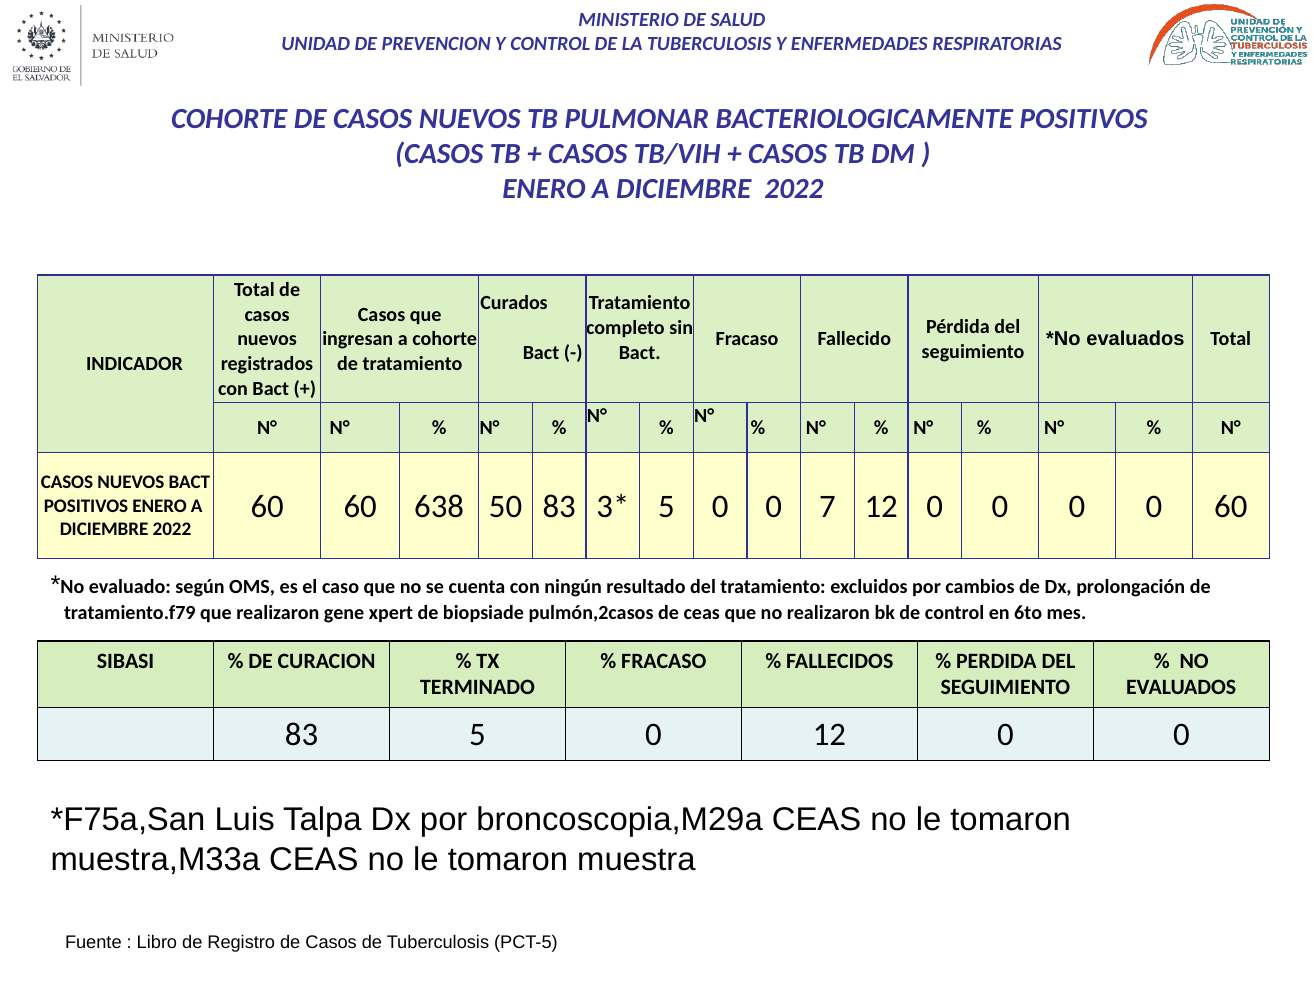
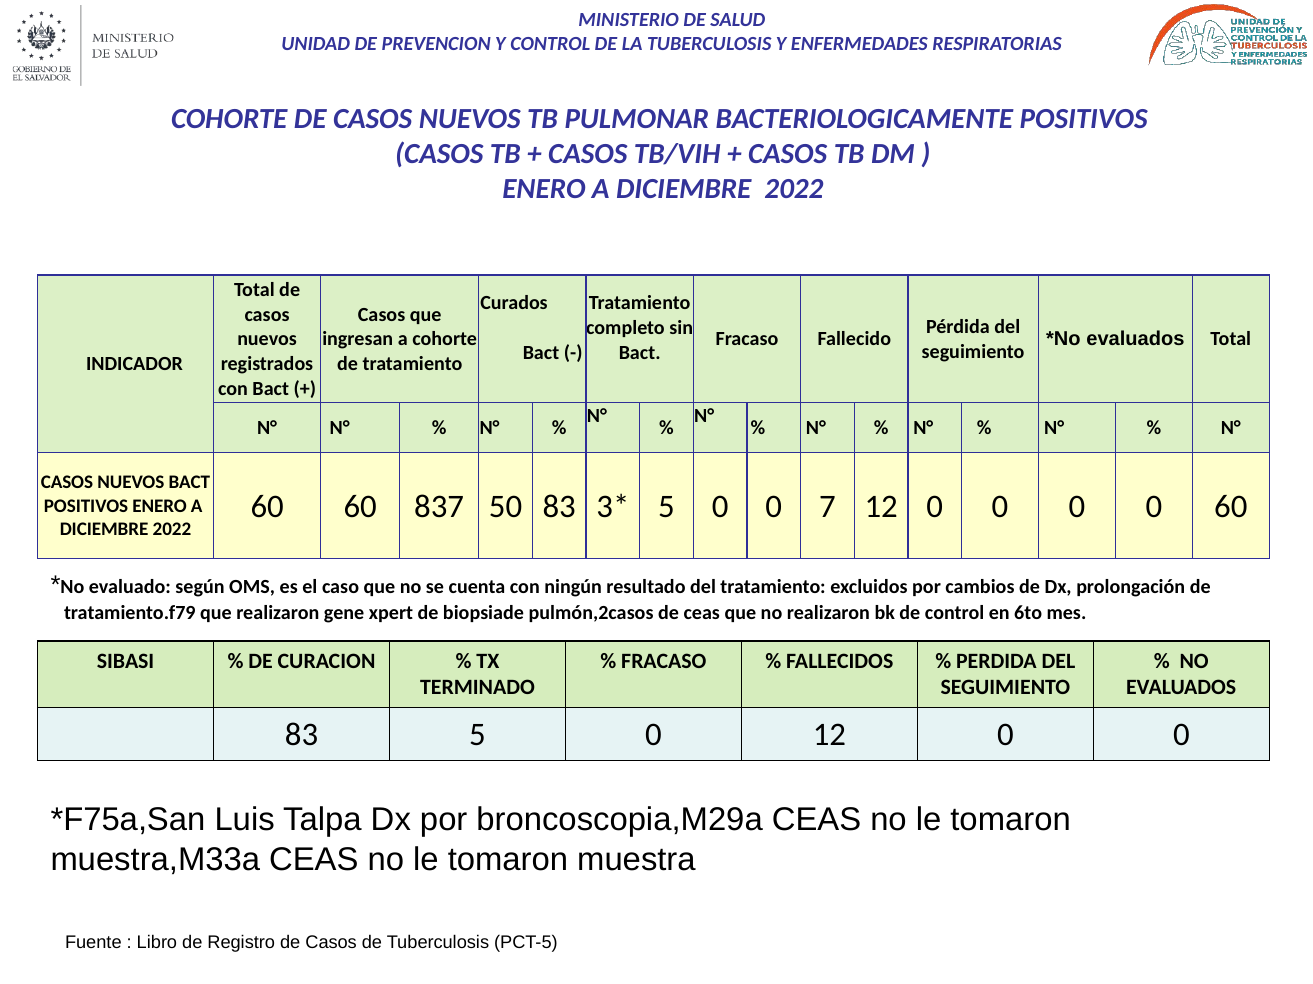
638: 638 -> 837 (439, 507)
